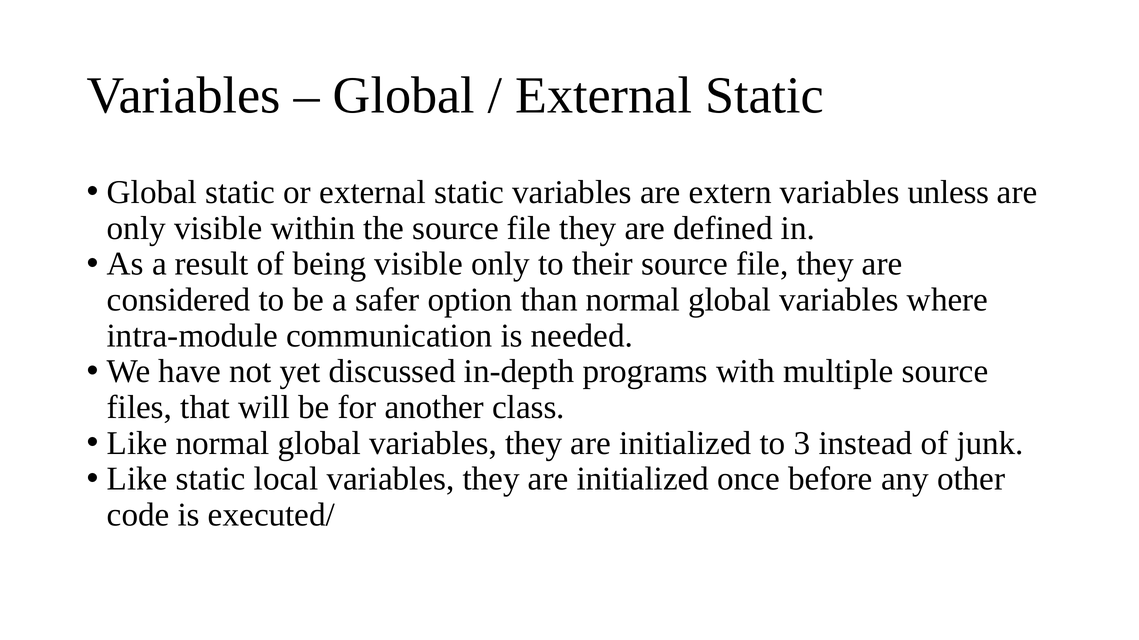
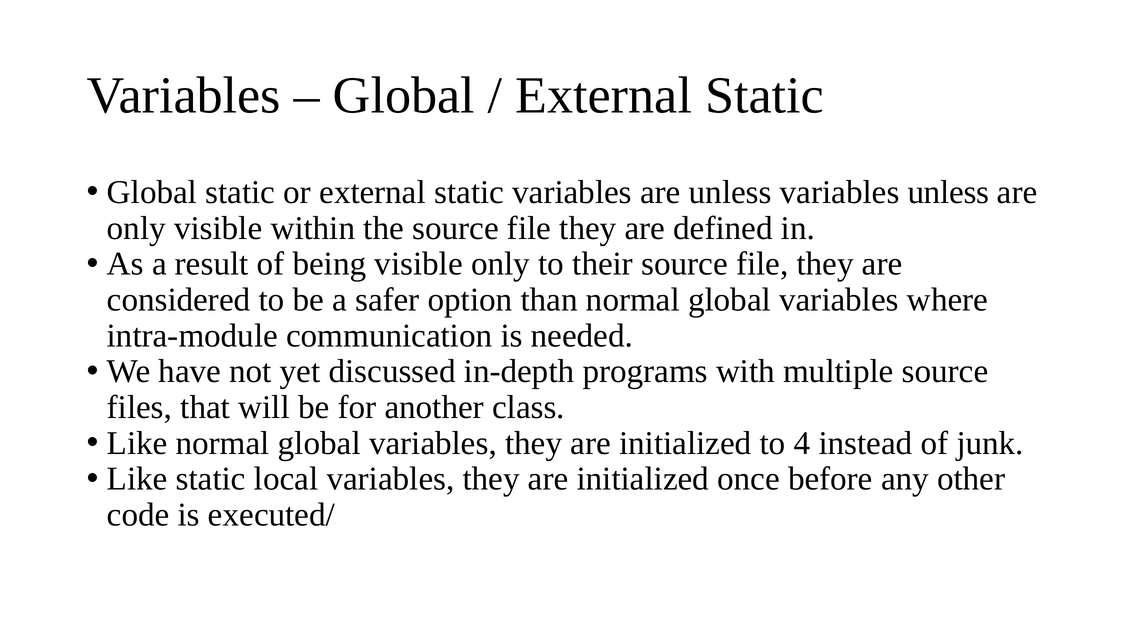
are extern: extern -> unless (730, 192)
3: 3 -> 4 (802, 444)
